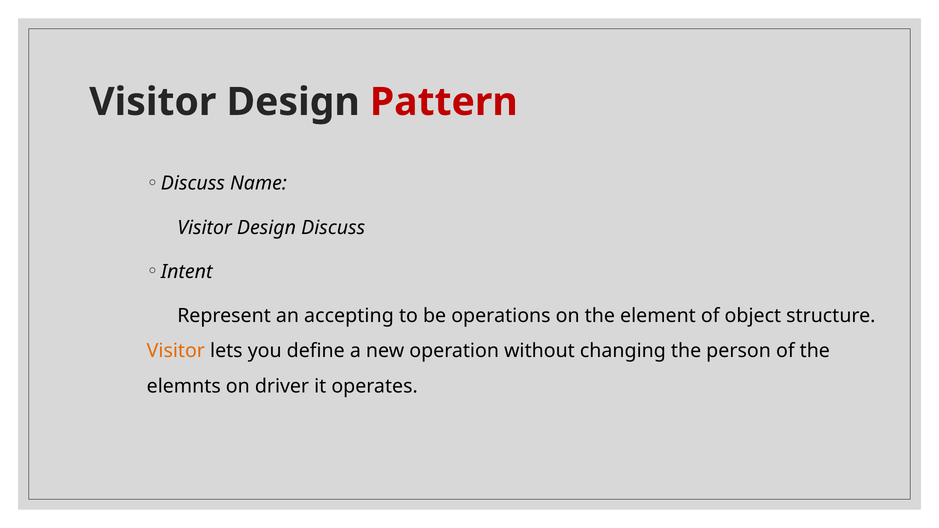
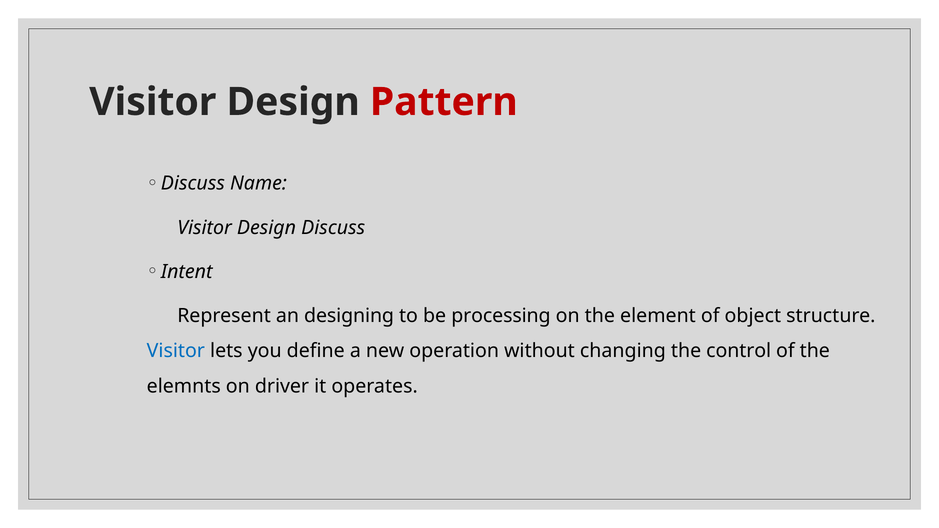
accepting: accepting -> designing (349, 316)
operations: operations -> processing (501, 316)
Visitor colour: orange -> blue (176, 351)
person: person -> control (739, 351)
